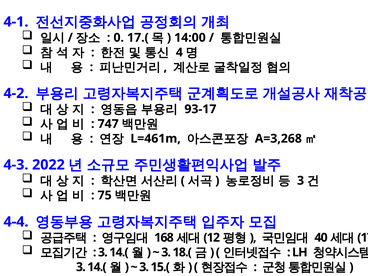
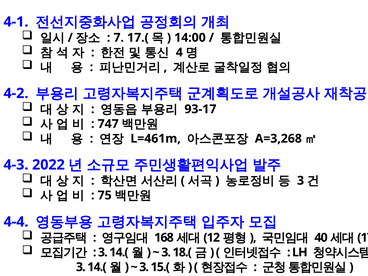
0: 0 -> 7 (119, 38)
